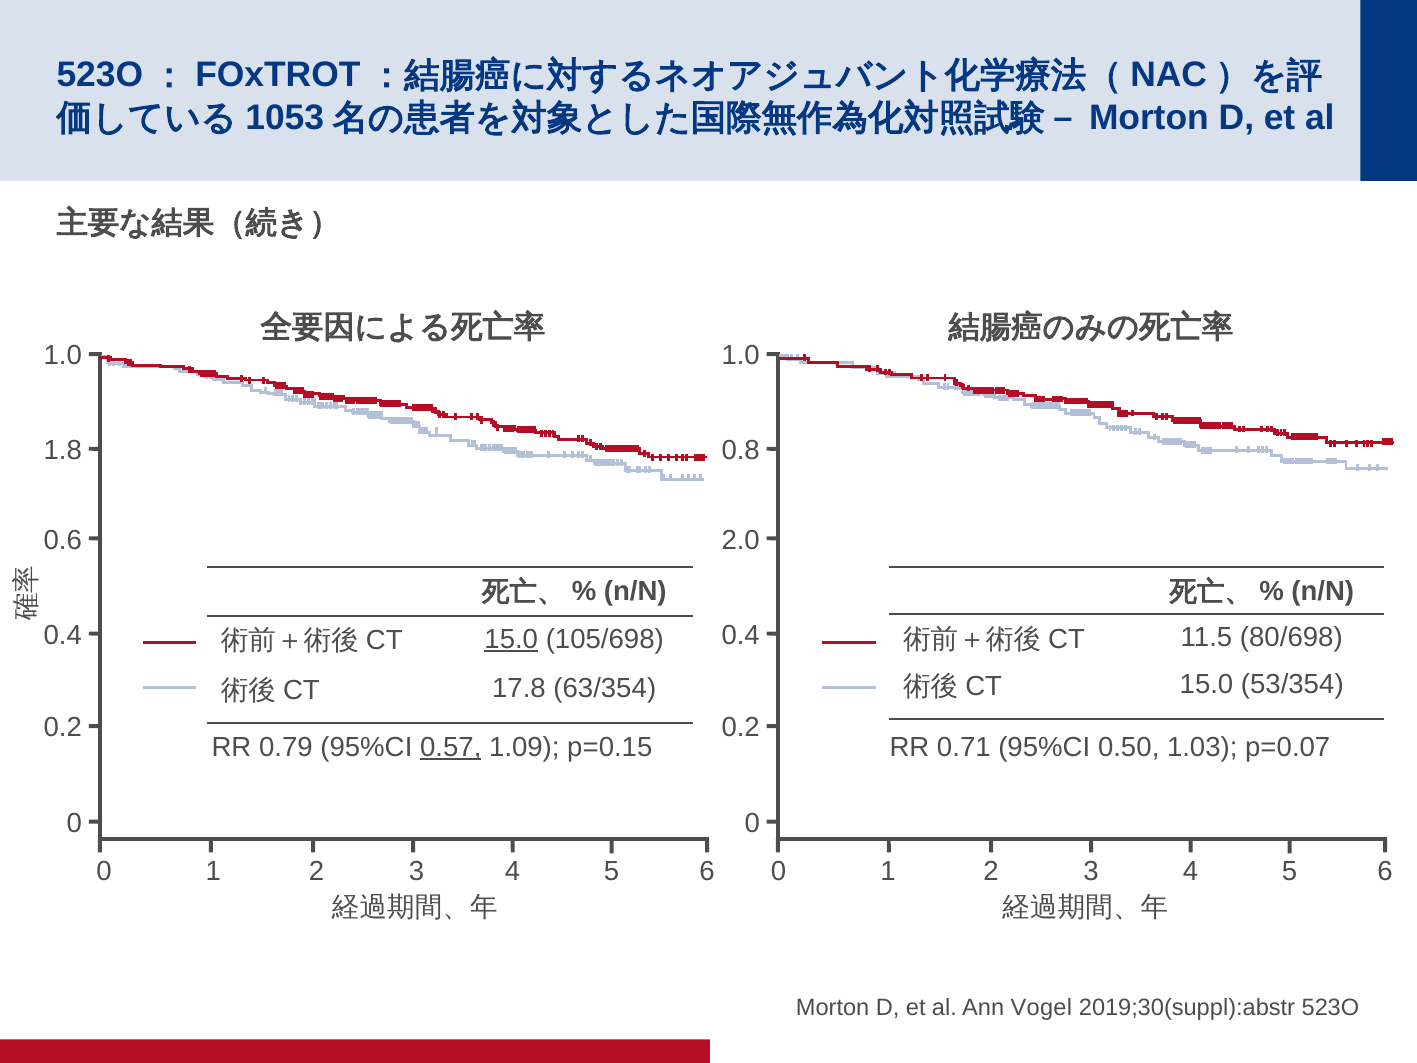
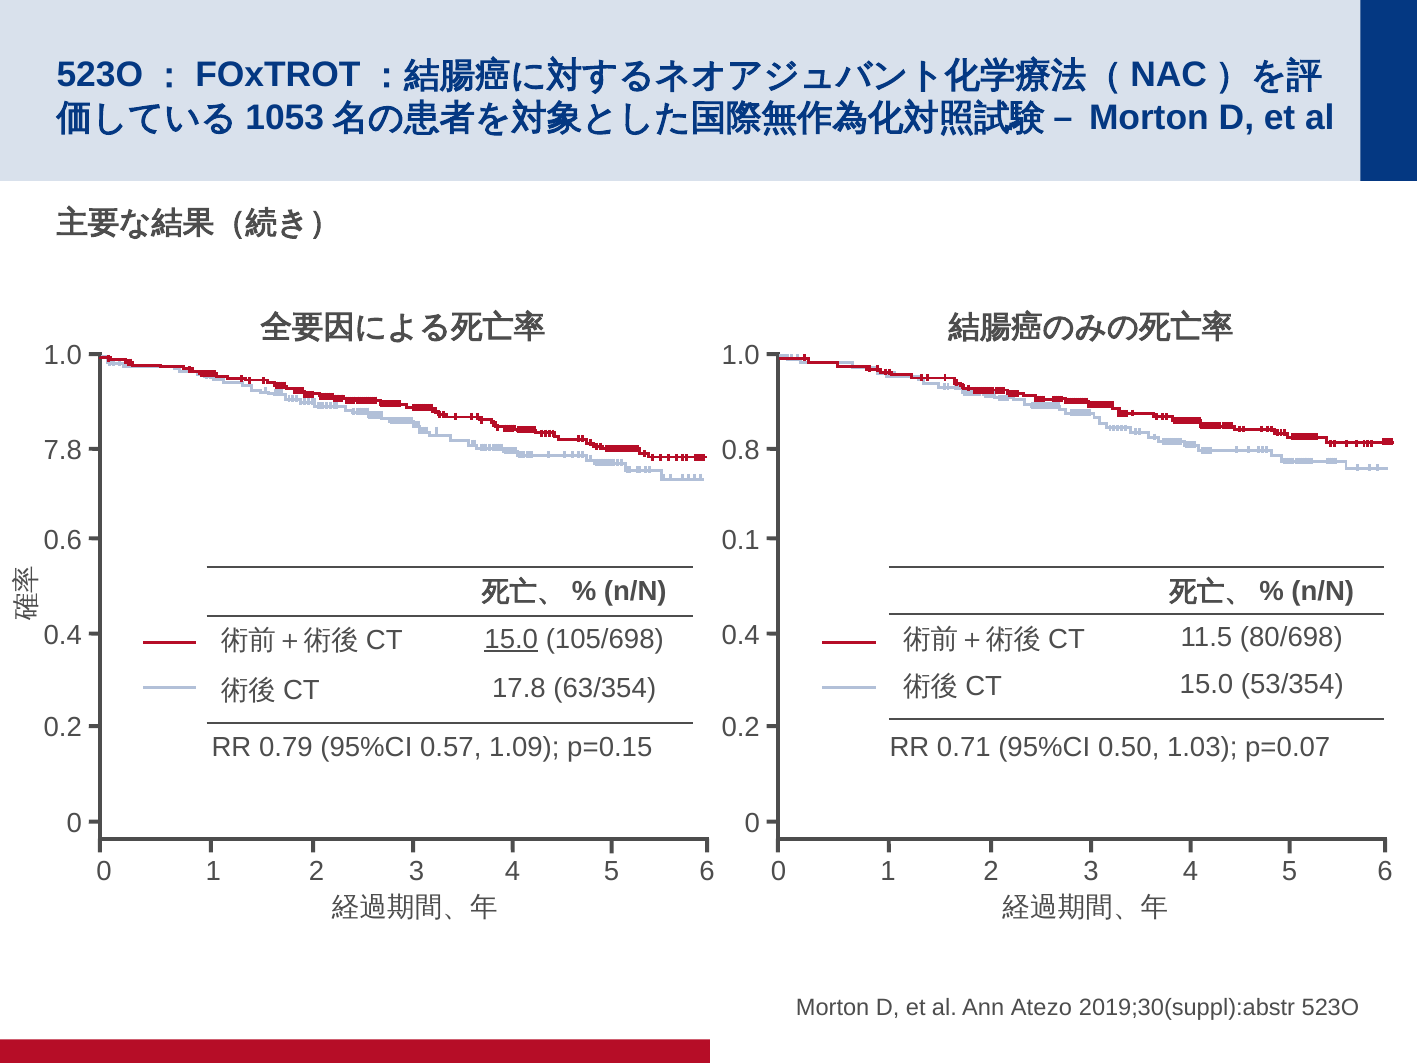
1.8: 1.8 -> 7.8 (63, 450)
2.0: 2.0 -> 0.1 (741, 540)
0.57 underline: present -> none (451, 747)
Vogel: Vogel -> Atezo (1041, 1008)
